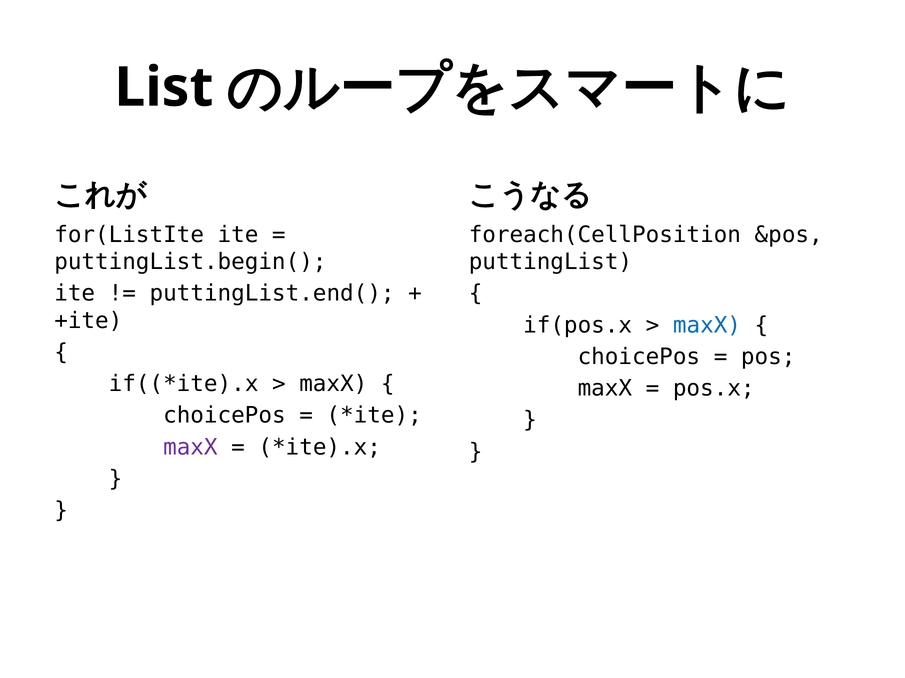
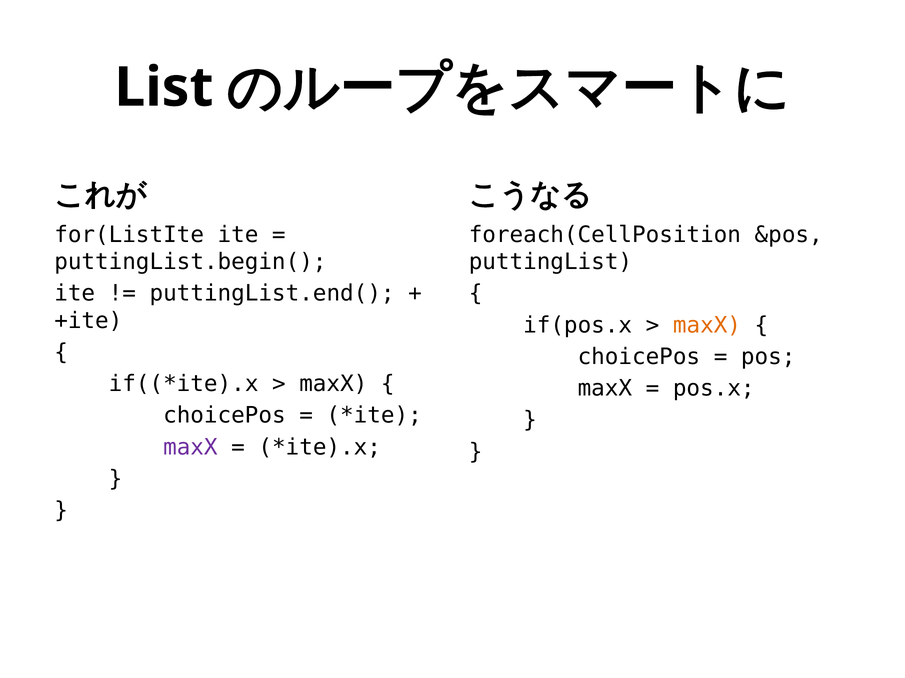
maxX colour: blue -> orange (707, 325)
